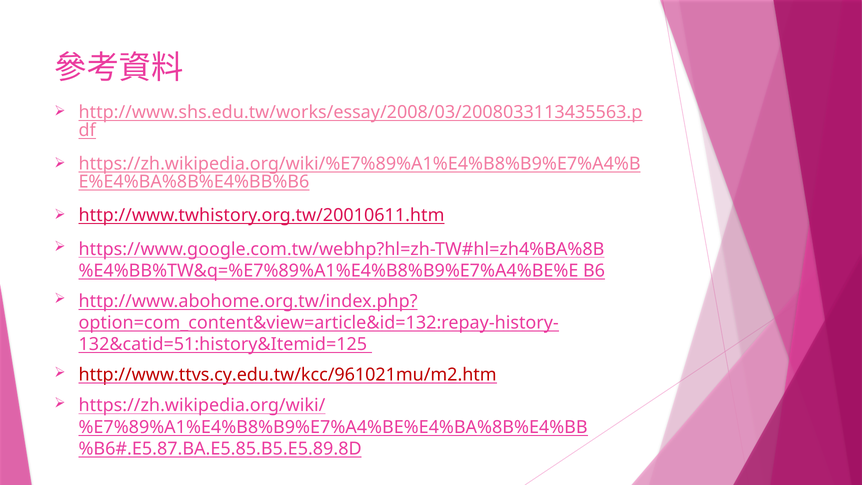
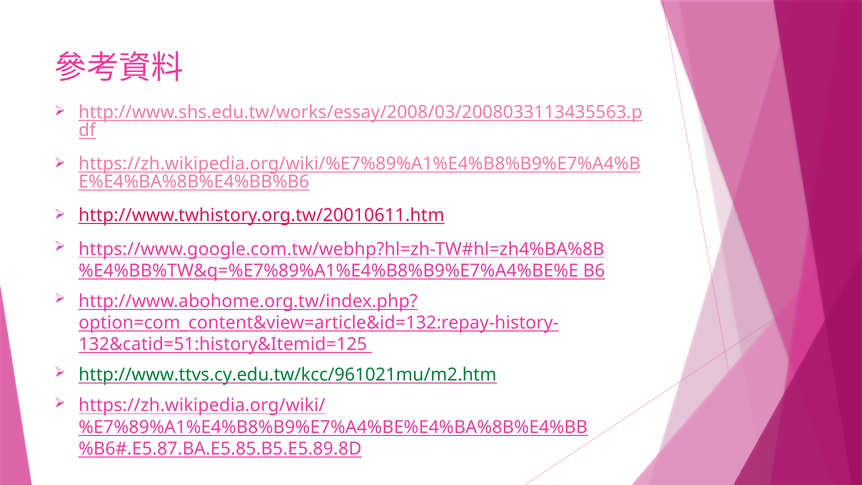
http://www.ttvs.cy.edu.tw/kcc/961021mu/m2.htm colour: red -> green (288, 375)
